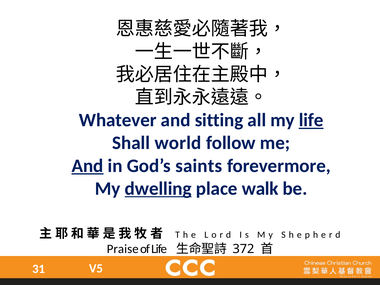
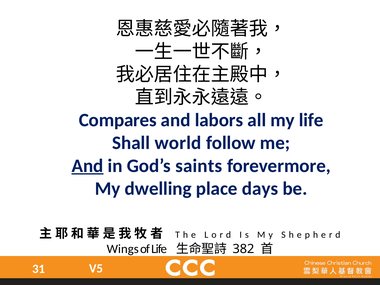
Whatever: Whatever -> Compares (118, 120)
sitting: sitting -> labors (219, 120)
life underline: present -> none (311, 120)
dwelling underline: present -> none (158, 189)
walk: walk -> days (260, 189)
Praise: Praise -> Wings (123, 249)
372: 372 -> 382 (243, 249)
